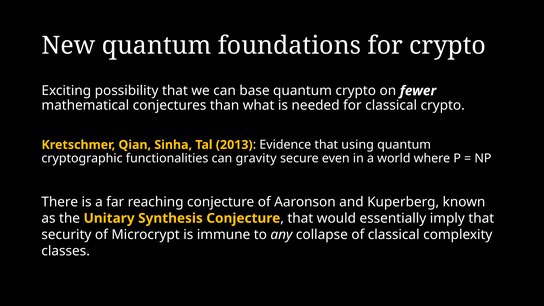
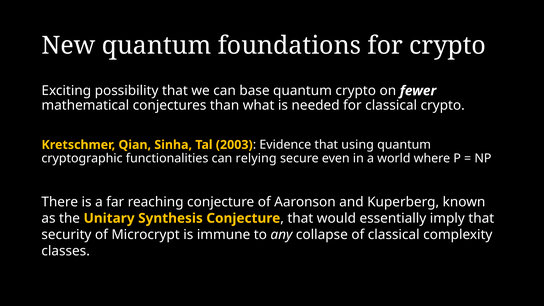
2013: 2013 -> 2003 (234, 145)
gravity: gravity -> relying (256, 158)
